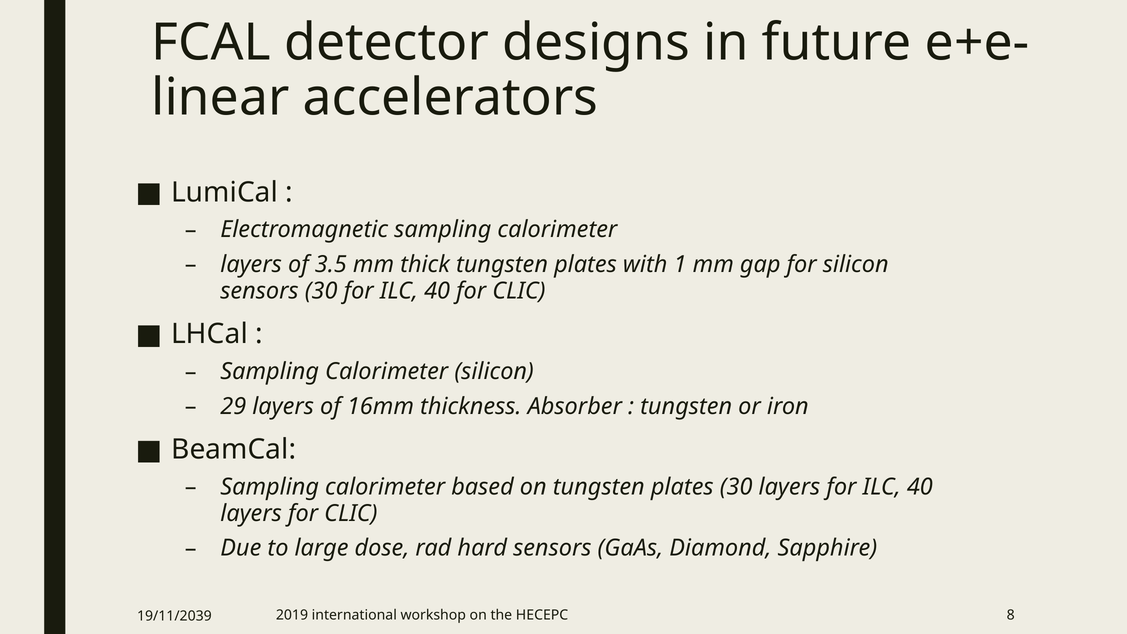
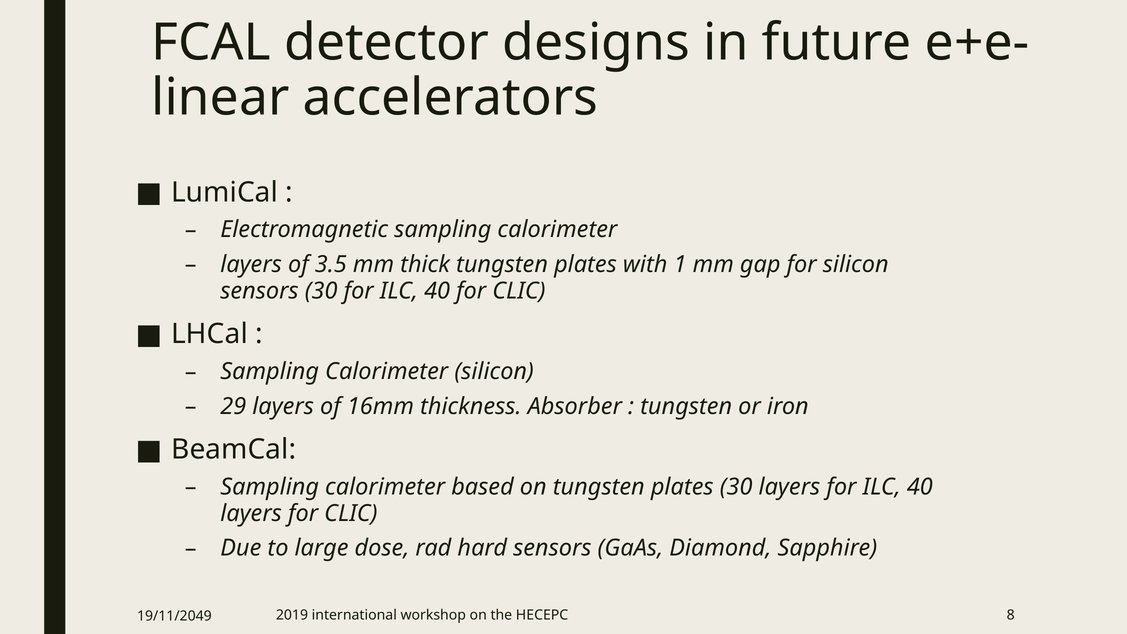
19/11/2039: 19/11/2039 -> 19/11/2049 (174, 616)
